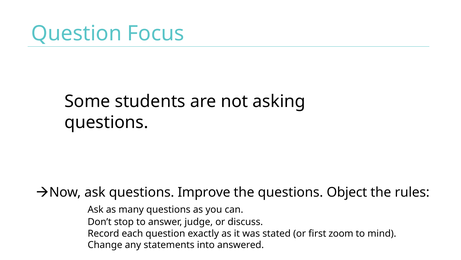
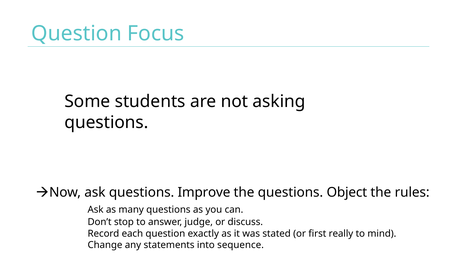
zoom: zoom -> really (341, 233)
answered: answered -> sequence (241, 245)
